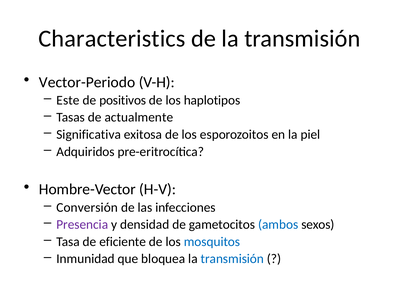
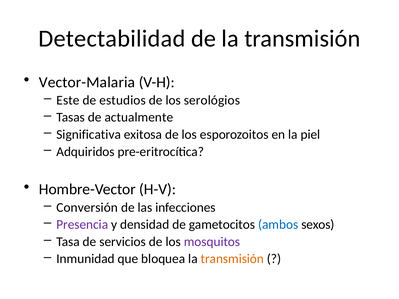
Characteristics: Characteristics -> Detectabilidad (112, 39)
Vector-Periodo: Vector-Periodo -> Vector-Malaria (87, 82)
positivos: positivos -> estudios (123, 100)
haplotipos: haplotipos -> serológios (212, 100)
eficiente: eficiente -> servicios (123, 242)
mosquitos colour: blue -> purple (212, 242)
transmisión colour: blue -> orange (232, 259)
